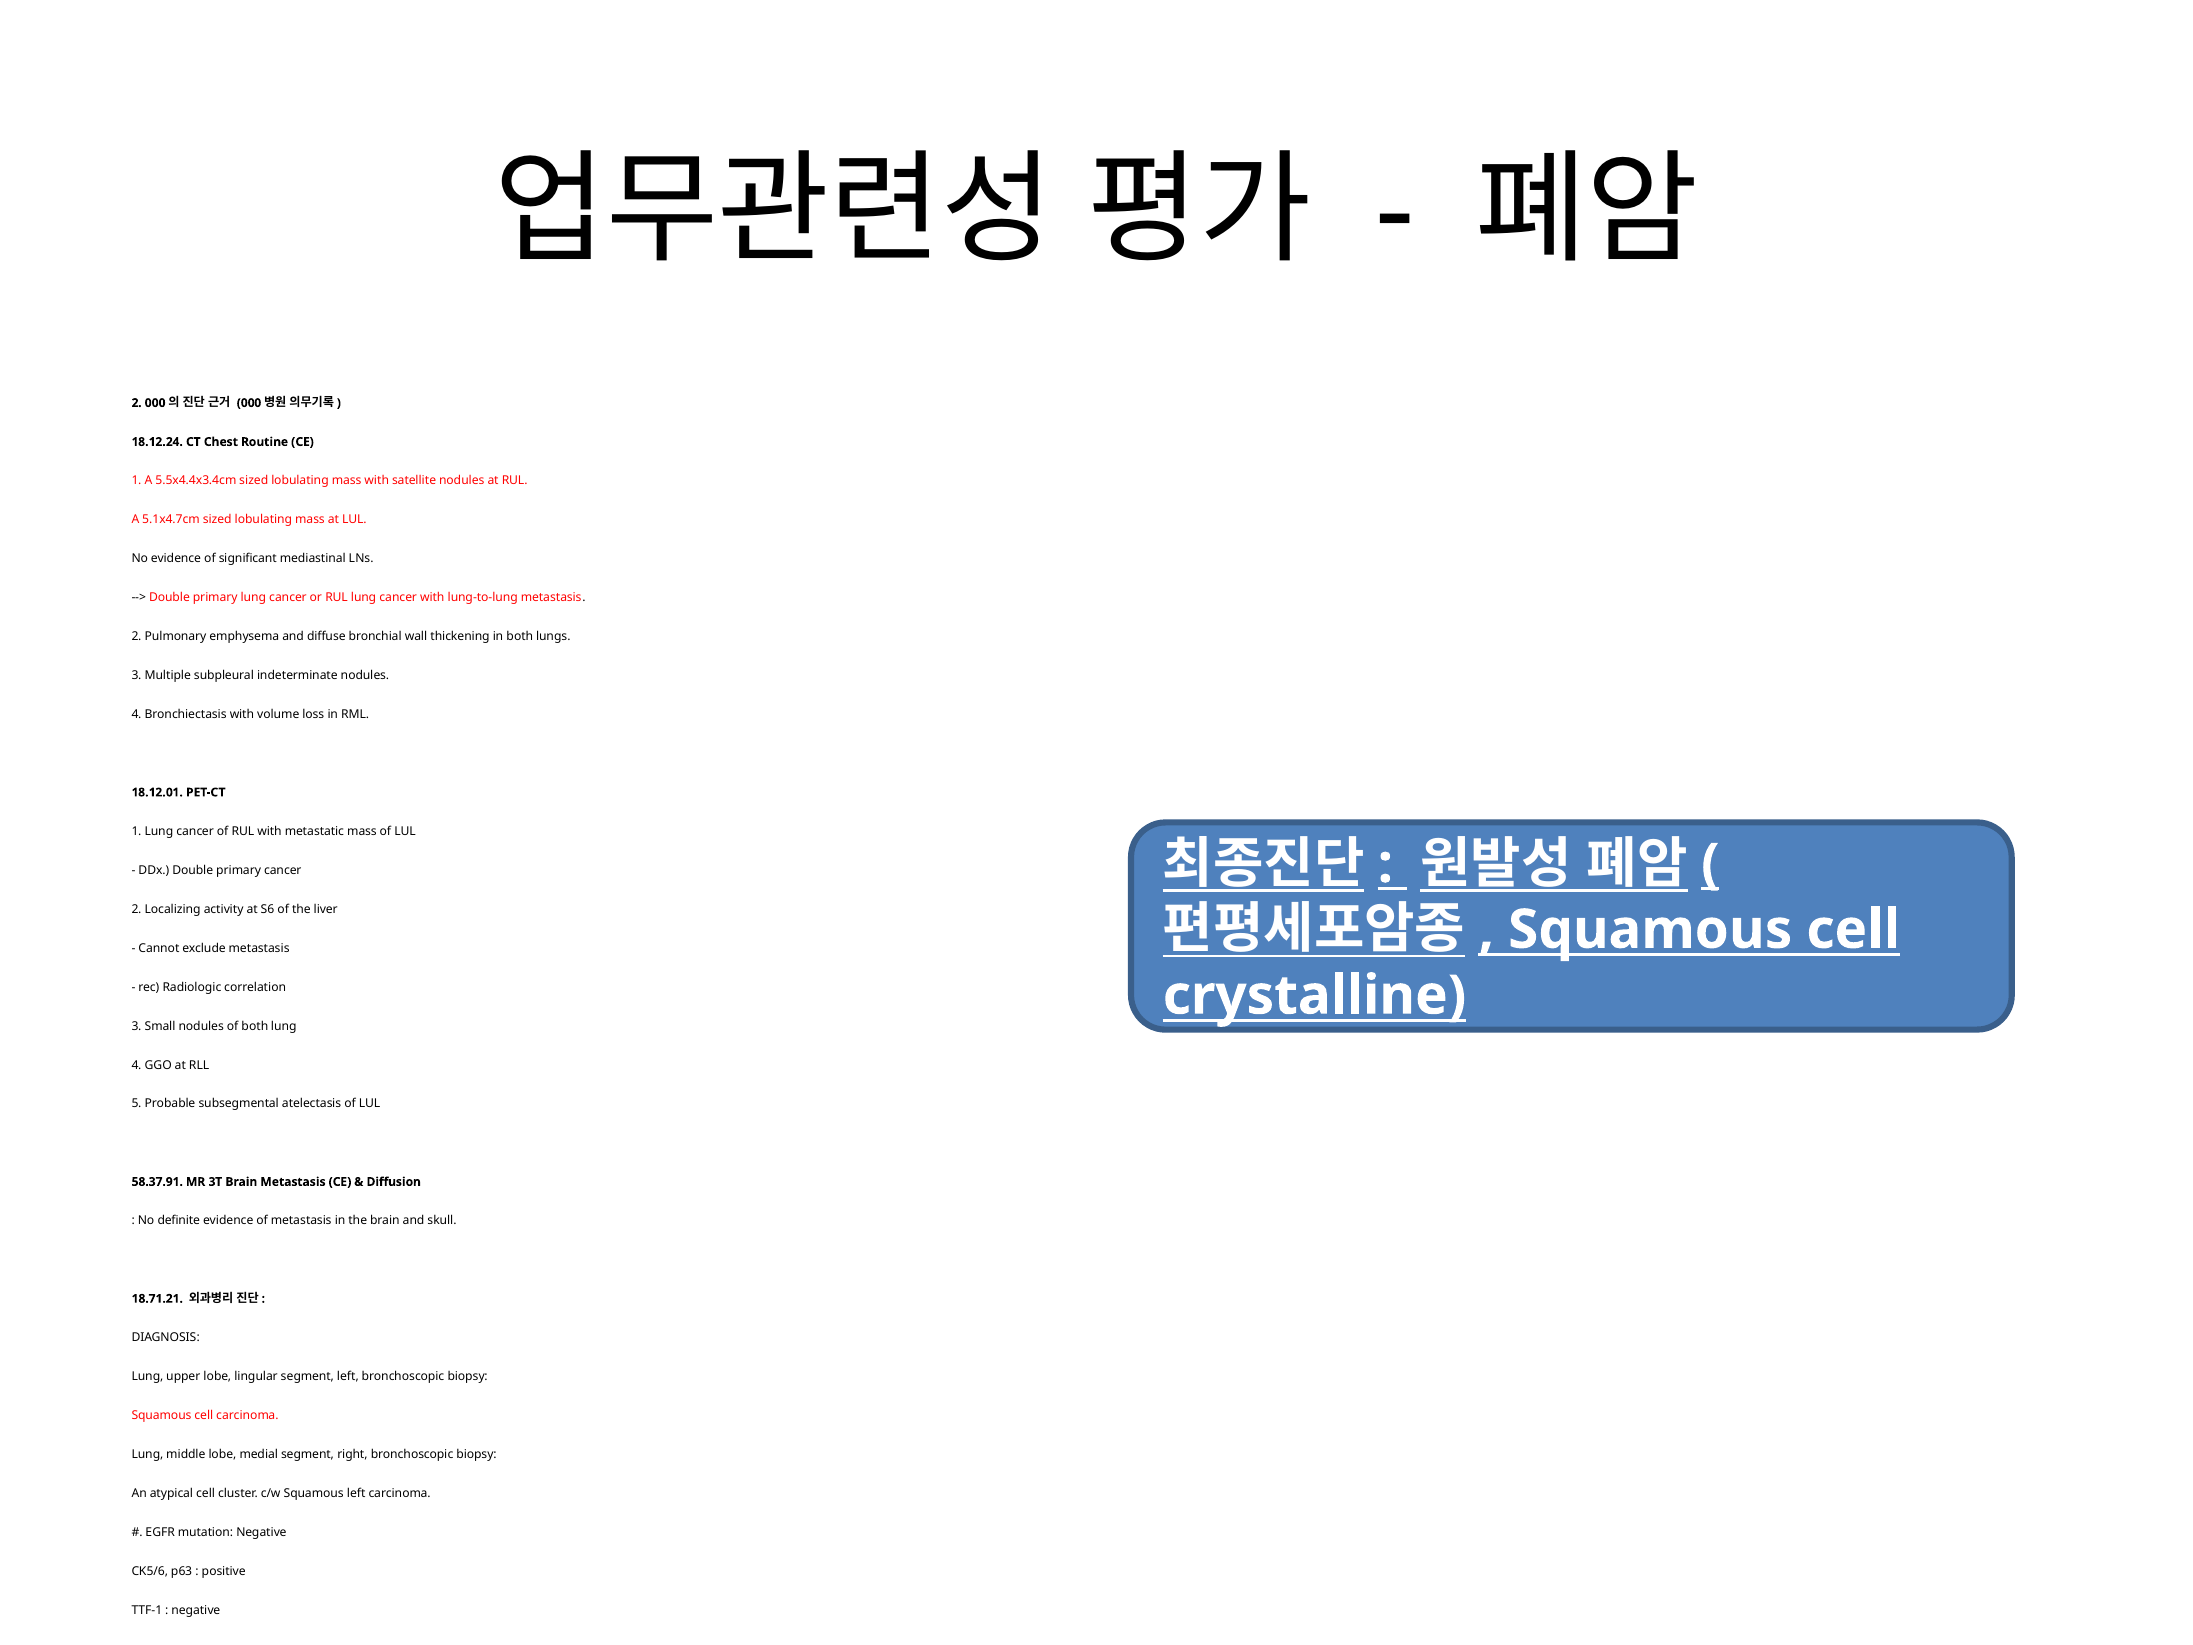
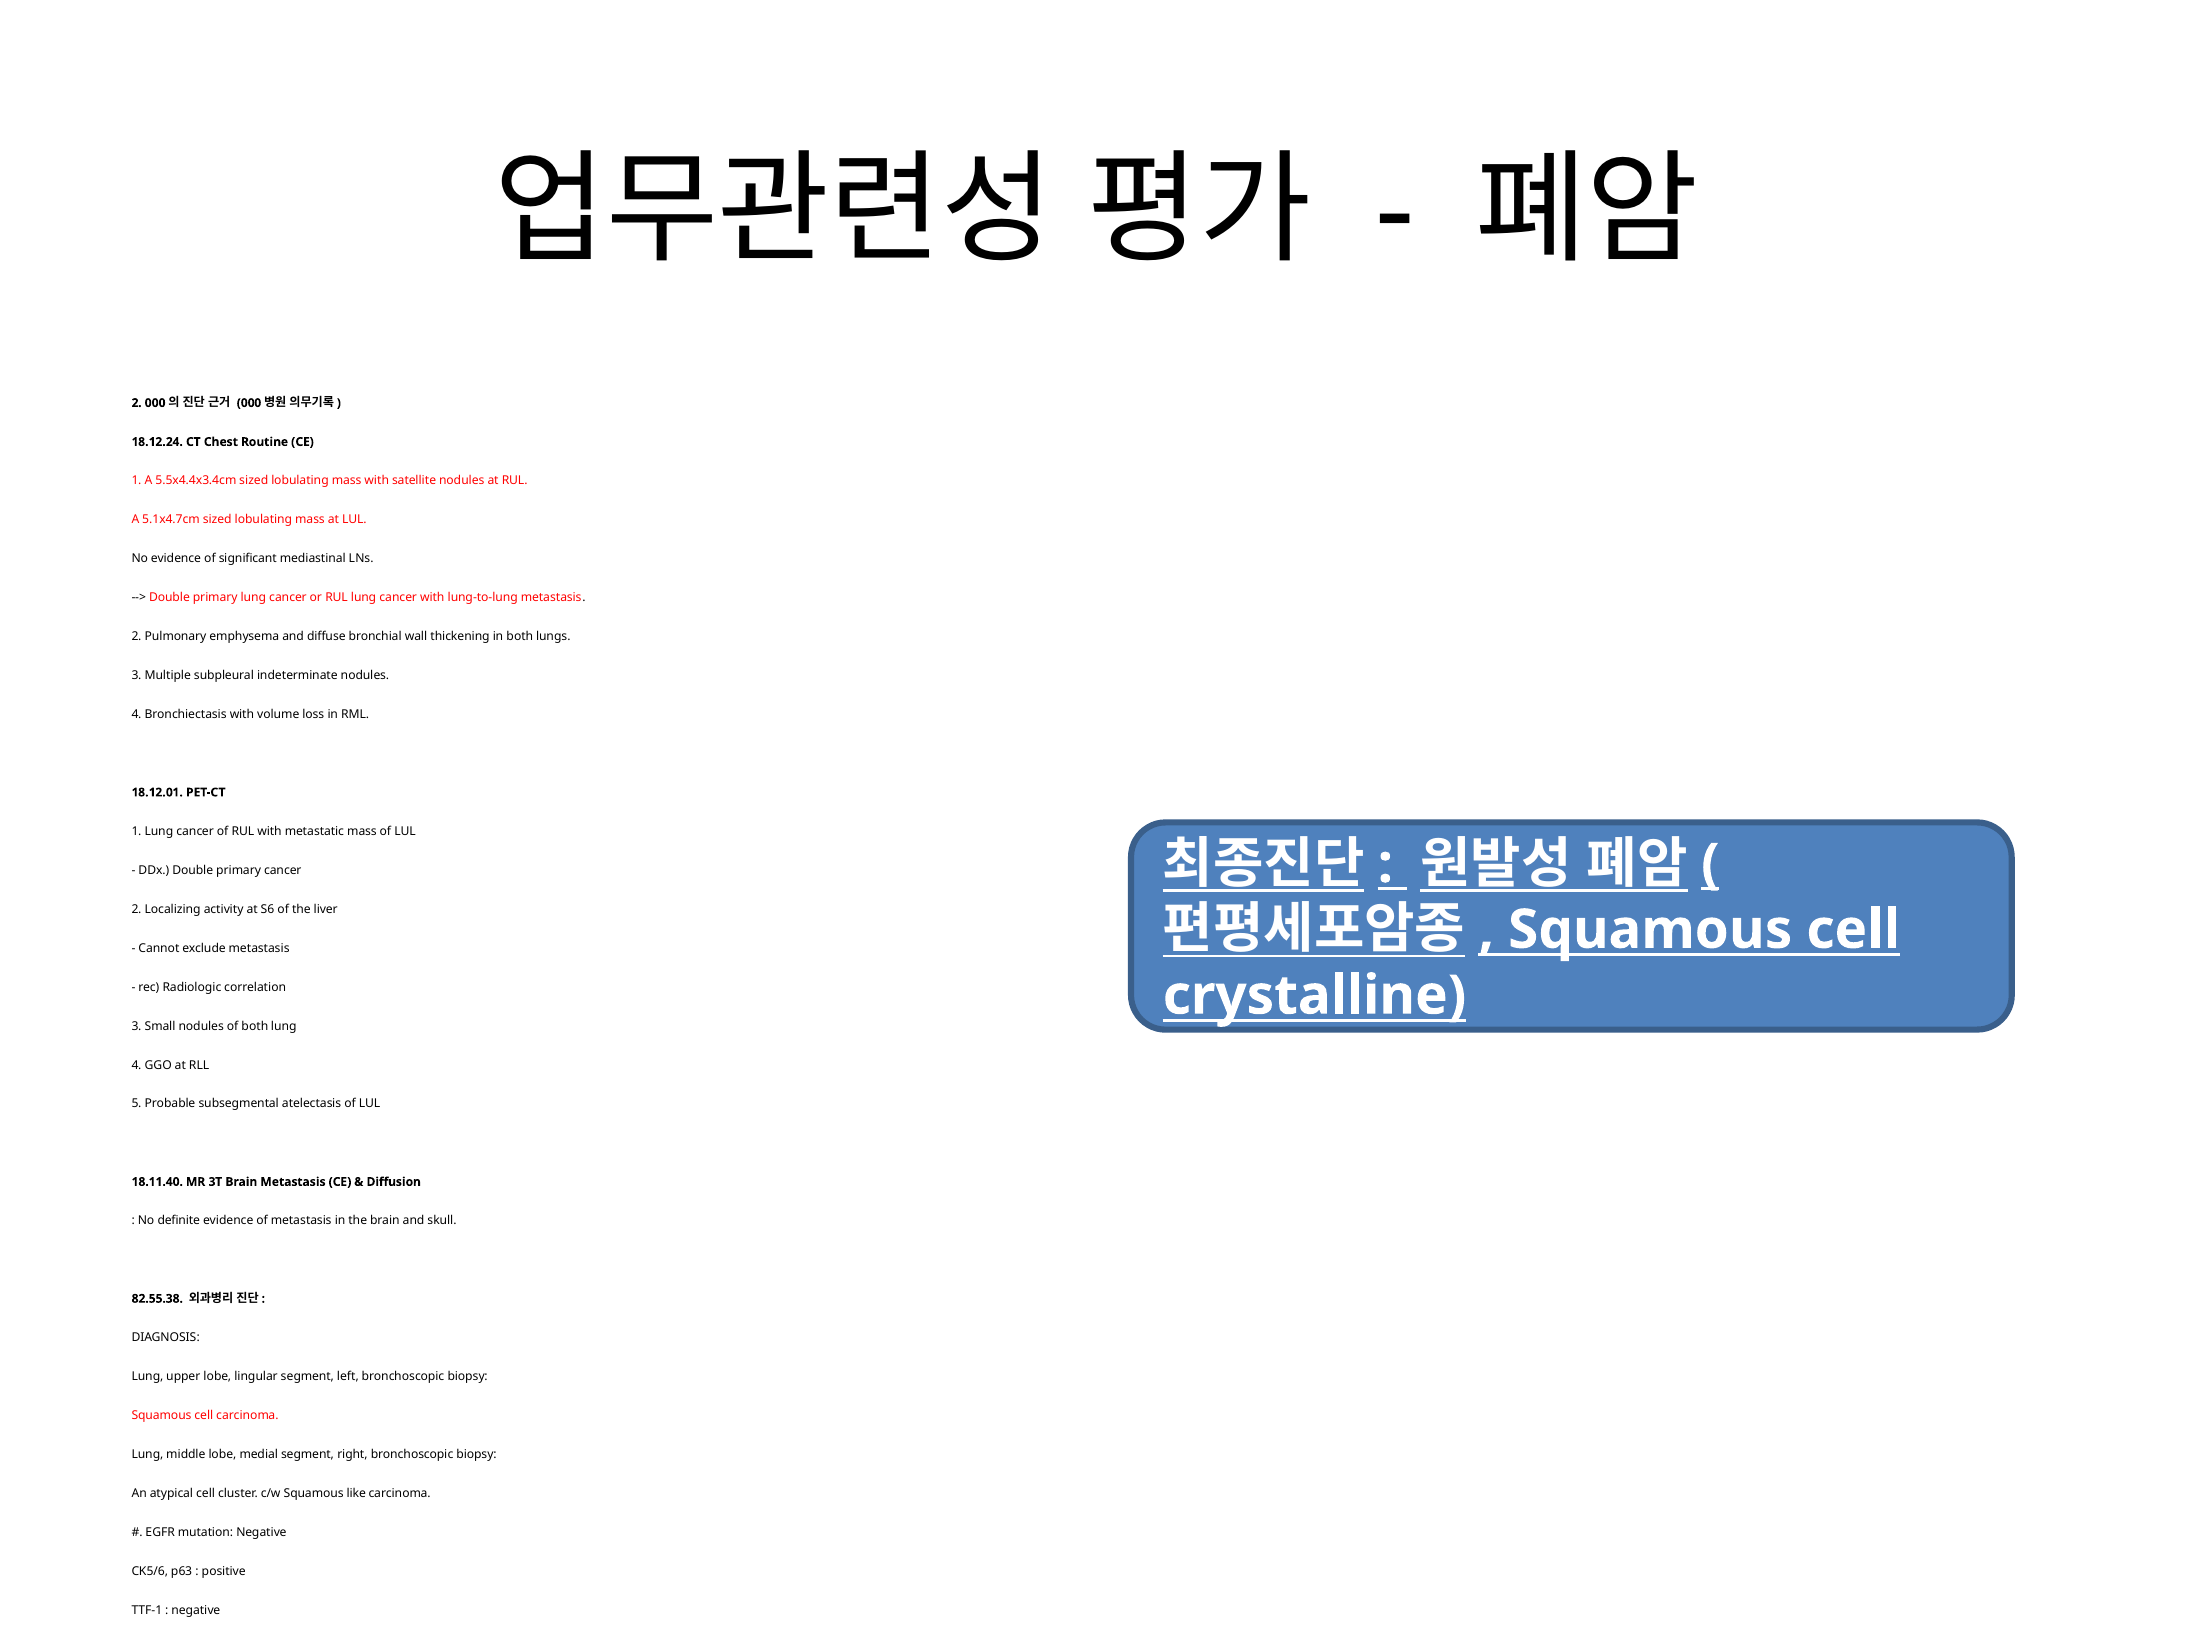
58.37.91: 58.37.91 -> 18.11.40 (157, 1182)
18.71.21: 18.71.21 -> 82.55.38 (157, 1298)
Squamous left: left -> like (356, 1493)
